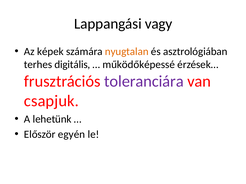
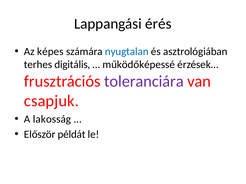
vagy: vagy -> érés (158, 24)
képek: képek -> képes (50, 52)
nyugtalan colour: orange -> blue (127, 52)
lehetünk: lehetünk -> lakosság (52, 119)
egyén: egyén -> példát (72, 135)
